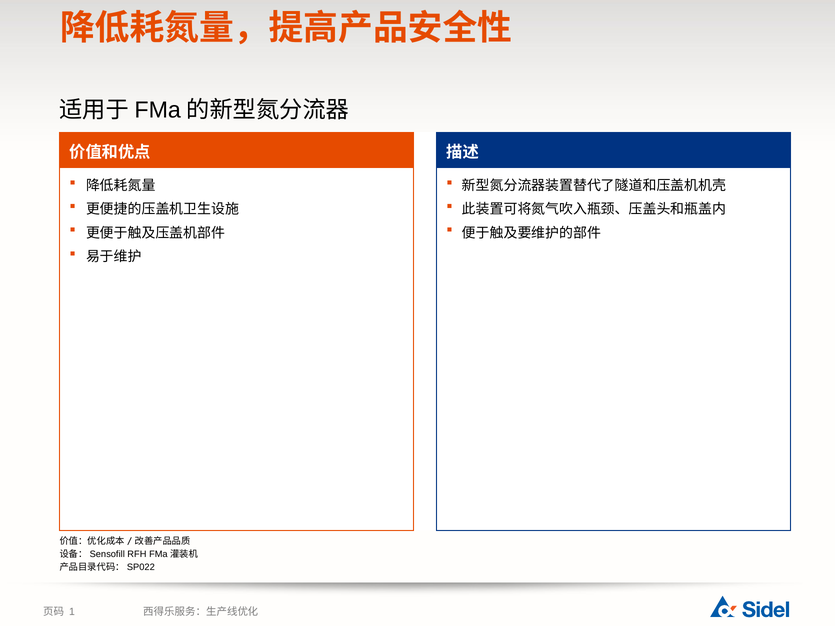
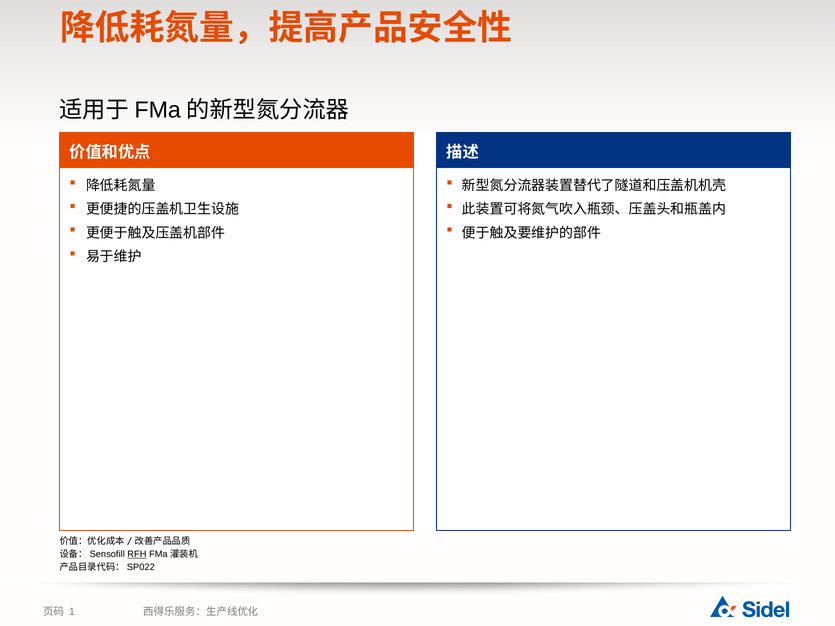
RFH underline: none -> present (137, 554)
